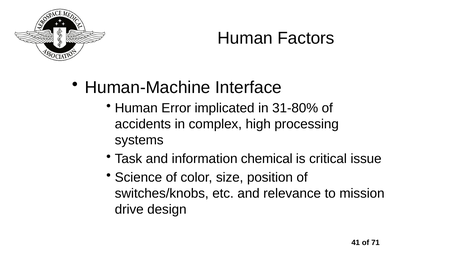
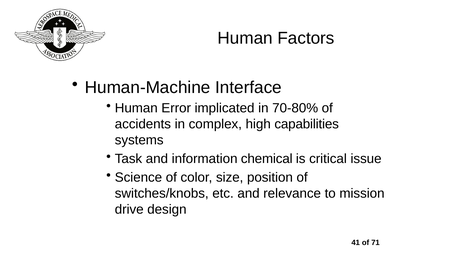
31-80%: 31-80% -> 70-80% (295, 108)
processing: processing -> capabilities (307, 124)
